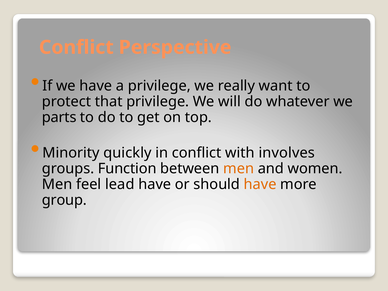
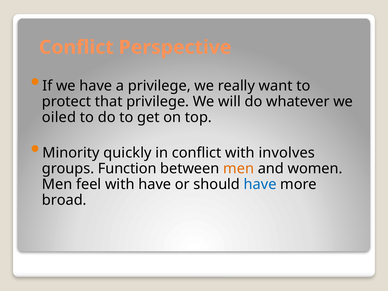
parts: parts -> oiled (59, 117)
feel lead: lead -> with (120, 184)
have colour: orange -> blue (260, 184)
group: group -> broad (64, 200)
